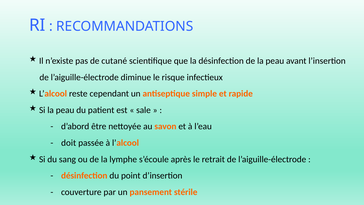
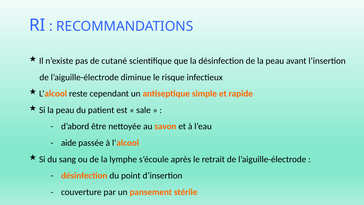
doit: doit -> aide (69, 143)
